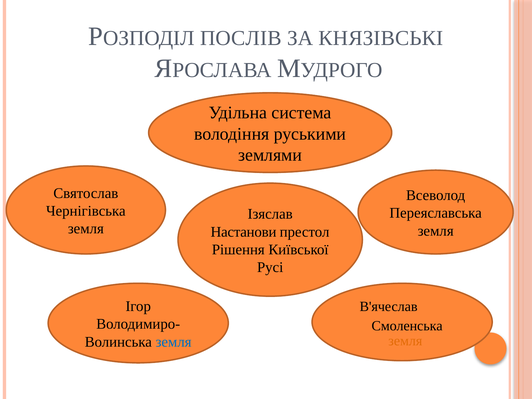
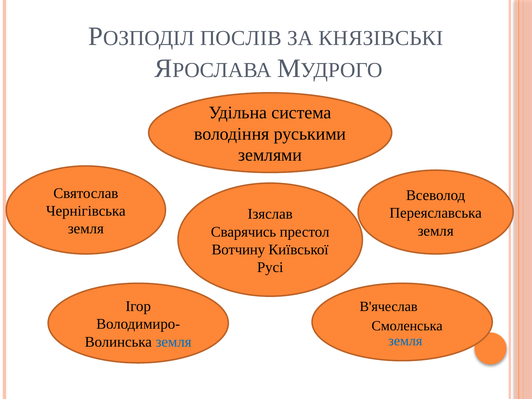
Настанови: Настанови -> Сварячись (244, 232)
Рішення: Рішення -> Вотчину (238, 250)
земля colour: orange -> blue (405, 341)
